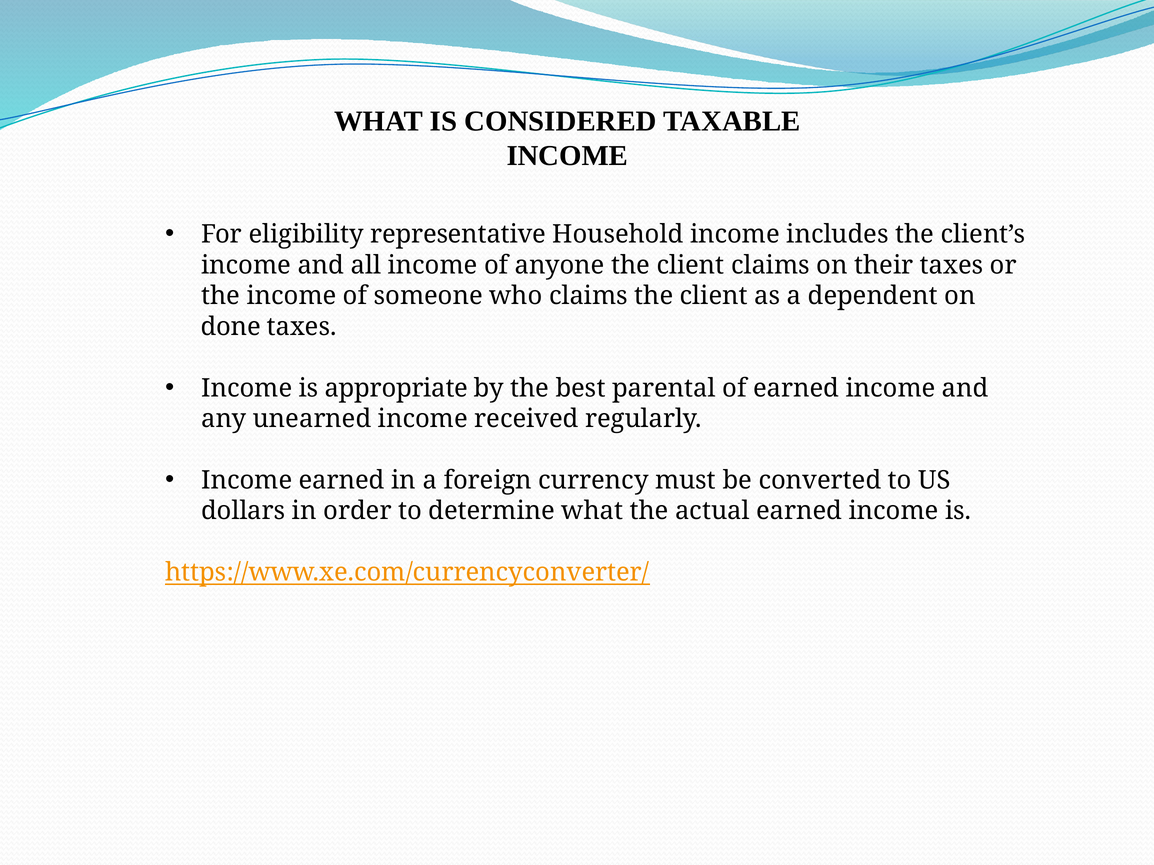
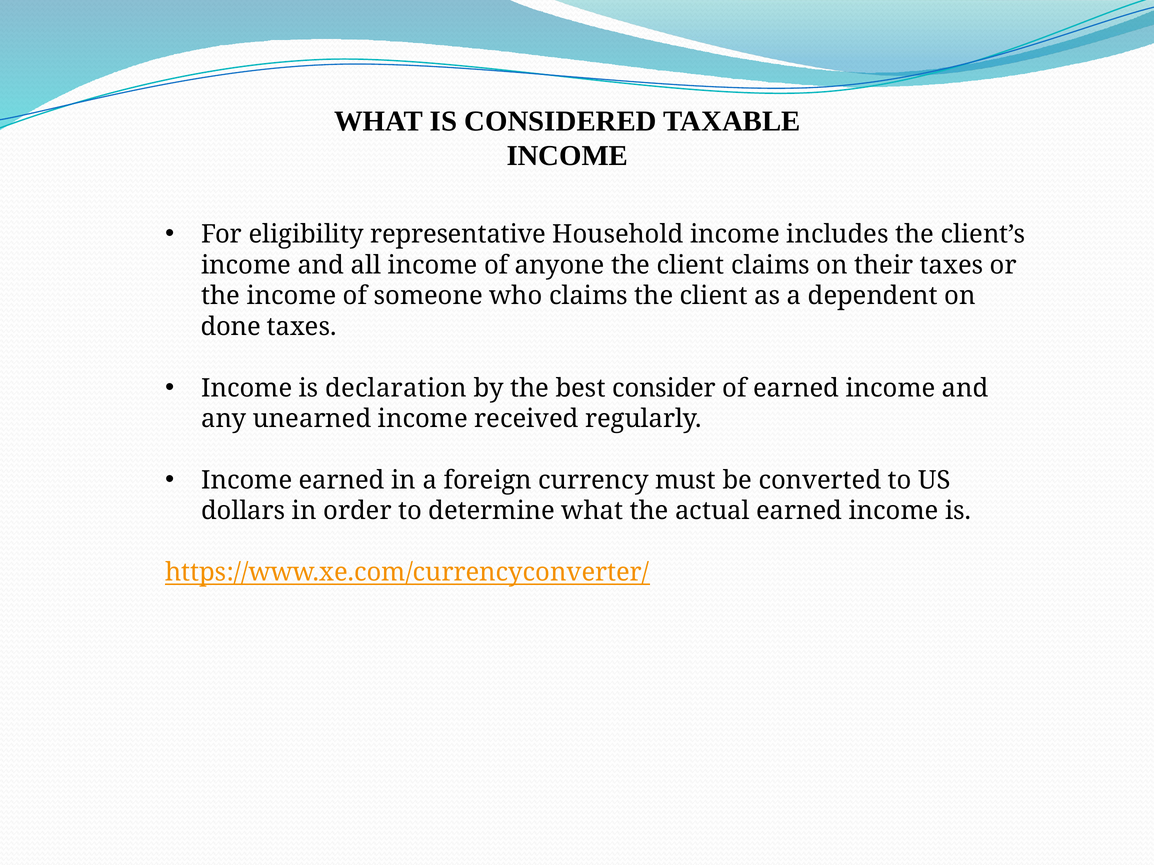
appropriate: appropriate -> declaration (396, 388)
parental: parental -> consider (664, 388)
